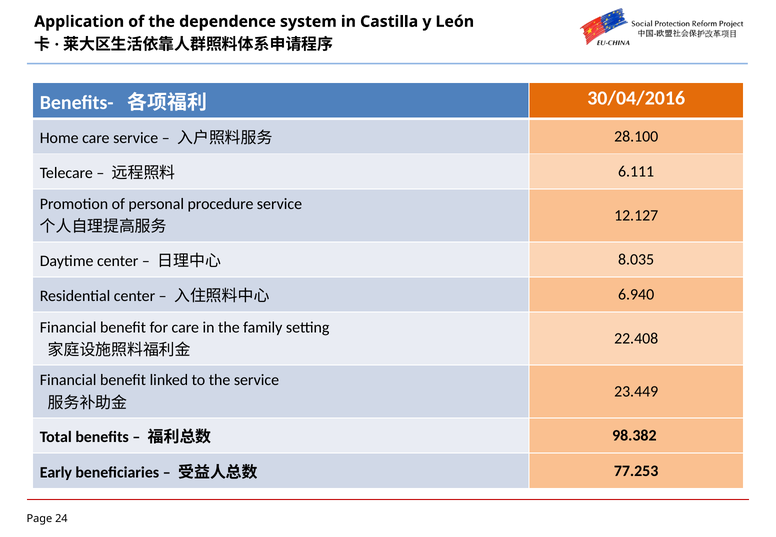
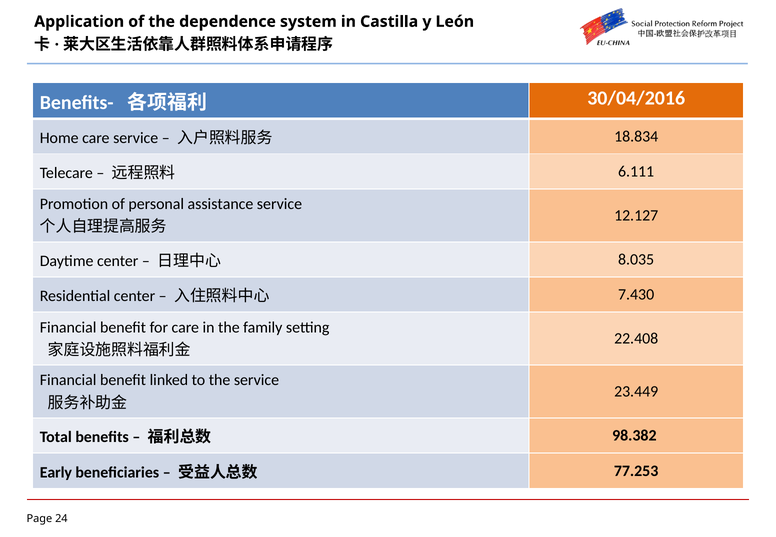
28.100: 28.100 -> 18.834 (636, 136)
procedure: procedure -> assistance (220, 204)
6.940: 6.940 -> 7.430 (636, 295)
